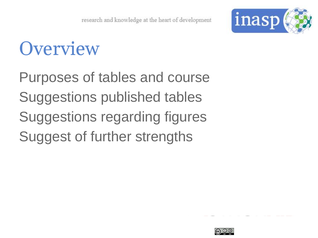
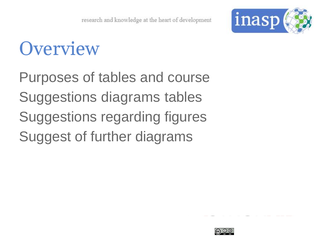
Suggestions published: published -> diagrams (131, 97)
further strengths: strengths -> diagrams (164, 137)
